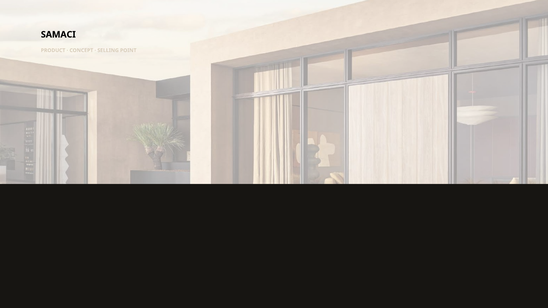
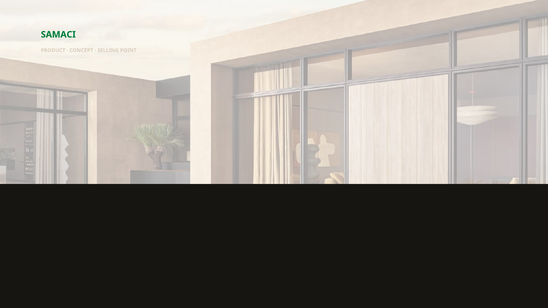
SAMACI colour: black -> green (58, 35)
